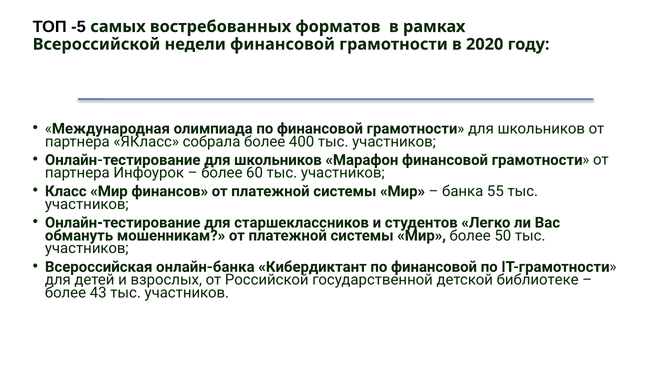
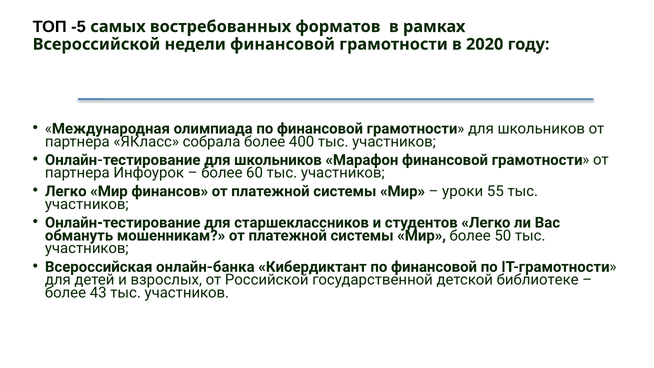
Класс: Класс -> Легко (66, 191)
банка: банка -> уроки (463, 191)
